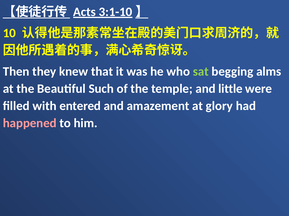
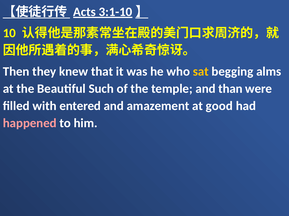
sat colour: light green -> yellow (201, 72)
little: little -> than (230, 89)
glory: glory -> good (219, 106)
